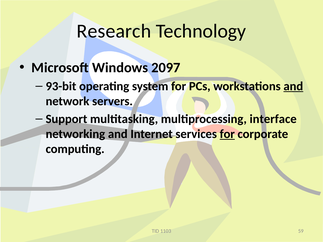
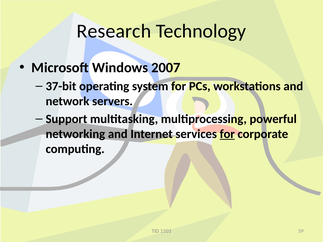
2097: 2097 -> 2007 (166, 68)
93-bit: 93-bit -> 37-bit (61, 86)
and underline: present -> none (293, 86)
interface: interface -> powerful (273, 119)
